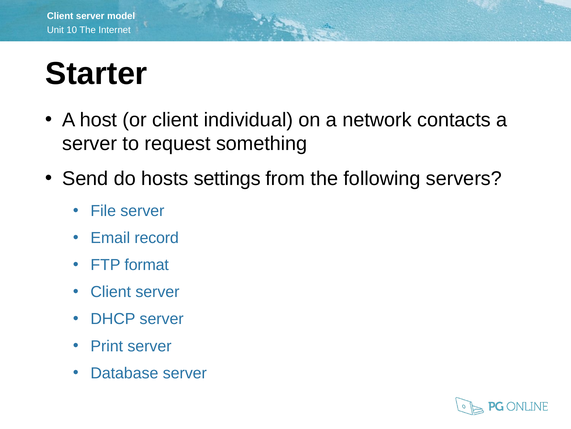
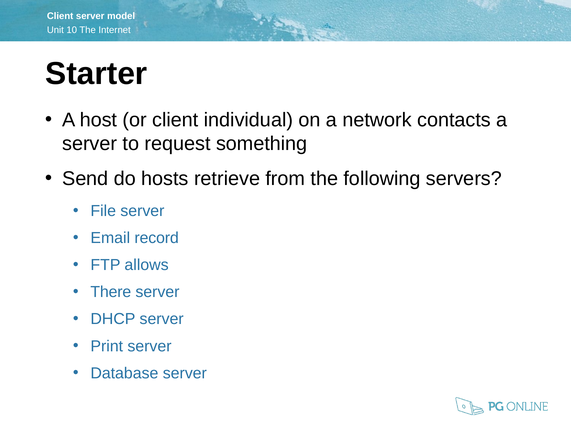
settings: settings -> retrieve (227, 178)
format: format -> allows (147, 265)
Client: Client -> There (111, 292)
